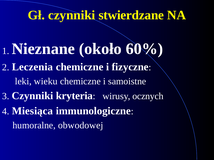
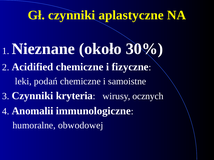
stwierdzane: stwierdzane -> aplastyczne (131, 15)
60%: 60% -> 30% (144, 49)
Leczenia: Leczenia -> Acidified (32, 67)
wieku: wieku -> podań (46, 82)
Miesiąca: Miesiąca -> Anomalii (33, 111)
